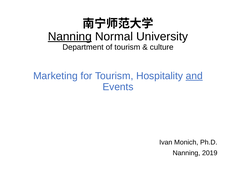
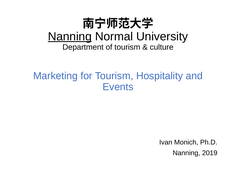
and underline: present -> none (194, 76)
